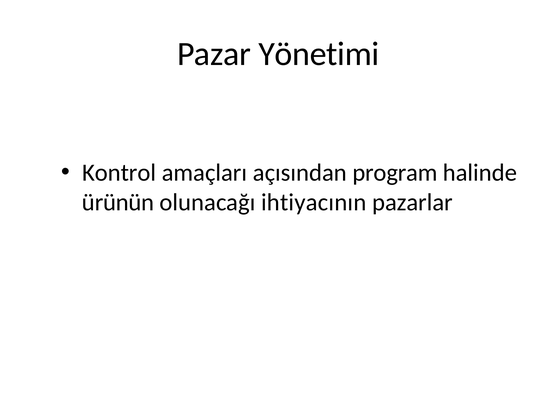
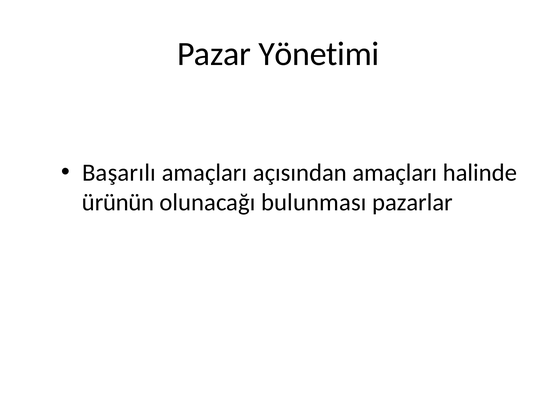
Kontrol: Kontrol -> Başarılı (119, 173)
açısından program: program -> amaçları (395, 173)
ihtiyacının: ihtiyacının -> bulunması (314, 202)
